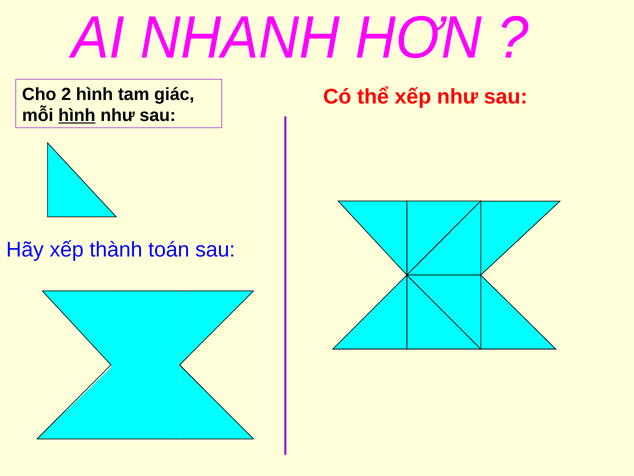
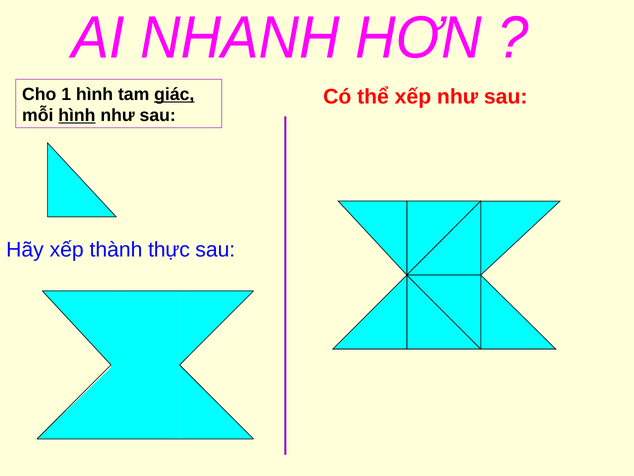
2: 2 -> 1 (66, 94)
giác underline: none -> present (174, 94)
toán: toán -> thực (169, 250)
